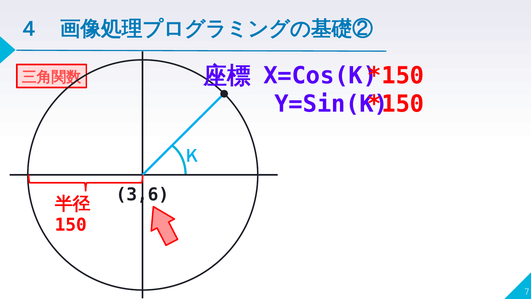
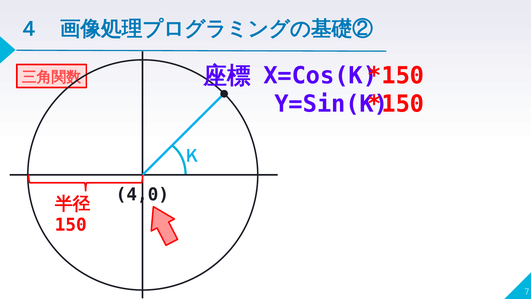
3,6: 3,6 -> 4,0 (142, 195)
